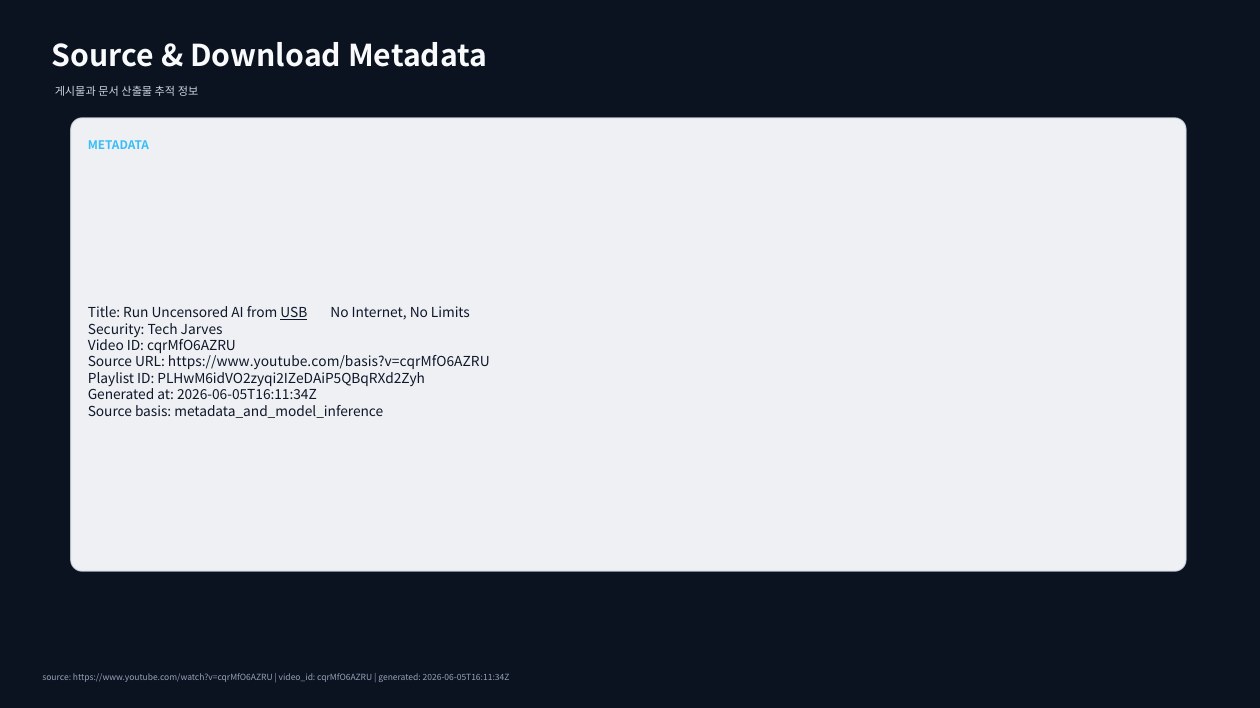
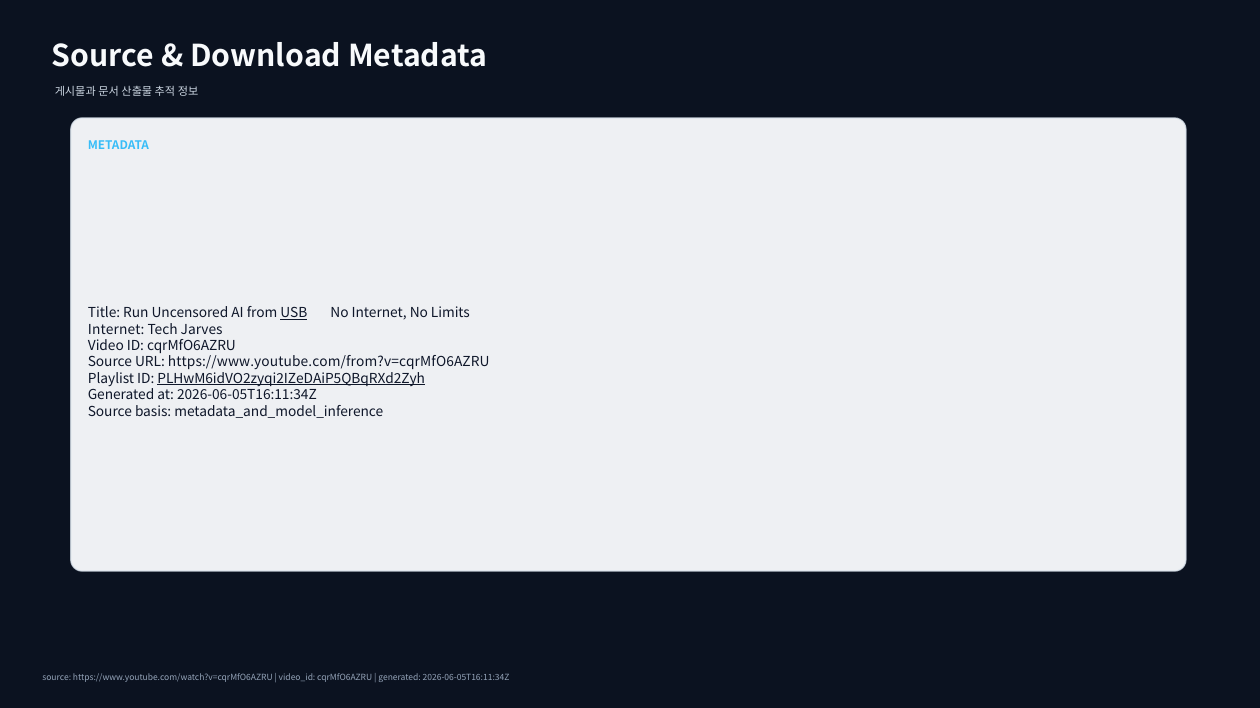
Security: Security -> Internet (116, 330)
https://www.youtube.com/basis?v=cqrMfO6AZRU: https://www.youtube.com/basis?v=cqrMfO6AZRU -> https://www.youtube.com/from?v=cqrMfO6AZRU (329, 363)
PLHwM6idVO2zyqi2IZeDAiP5QBqRXd2Zyh underline: none -> present (291, 379)
